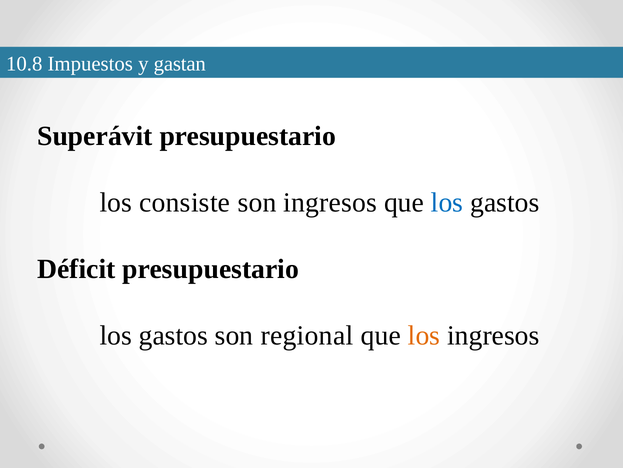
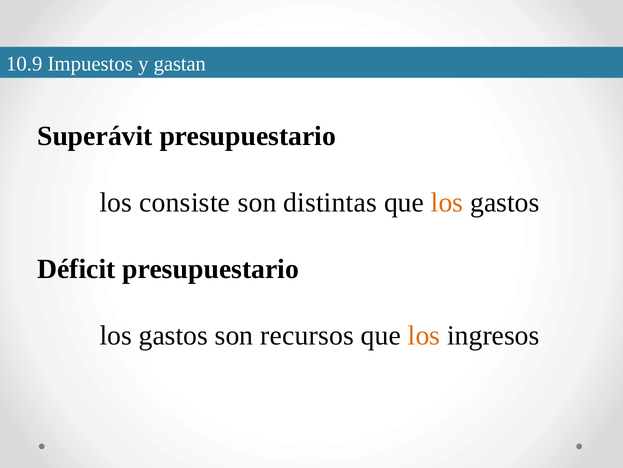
10.8: 10.8 -> 10.9 (24, 64)
son ingresos: ingresos -> distintas (330, 202)
los colour: blue -> orange (447, 202)
regional: regional -> recursos (307, 335)
